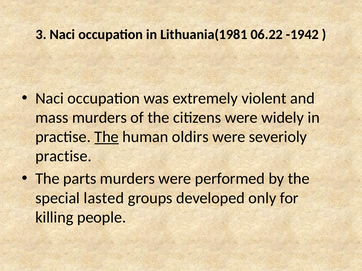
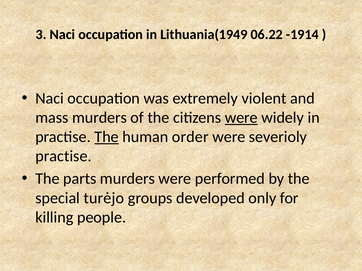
Lithuania(1981: Lithuania(1981 -> Lithuania(1949 (204, 34)
-1942: -1942 -> -1914 (302, 34)
were underline: none -> present (241, 118)
oldirs: oldirs -> order (190, 137)
lasted: lasted -> turėjo (104, 198)
